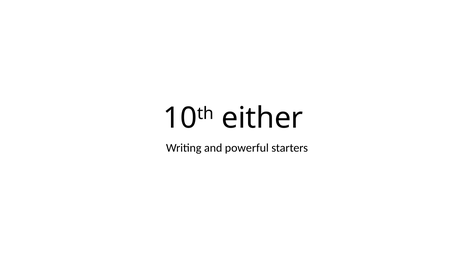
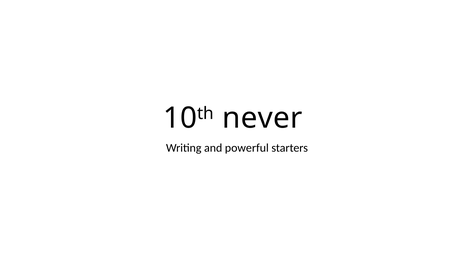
either: either -> never (262, 118)
